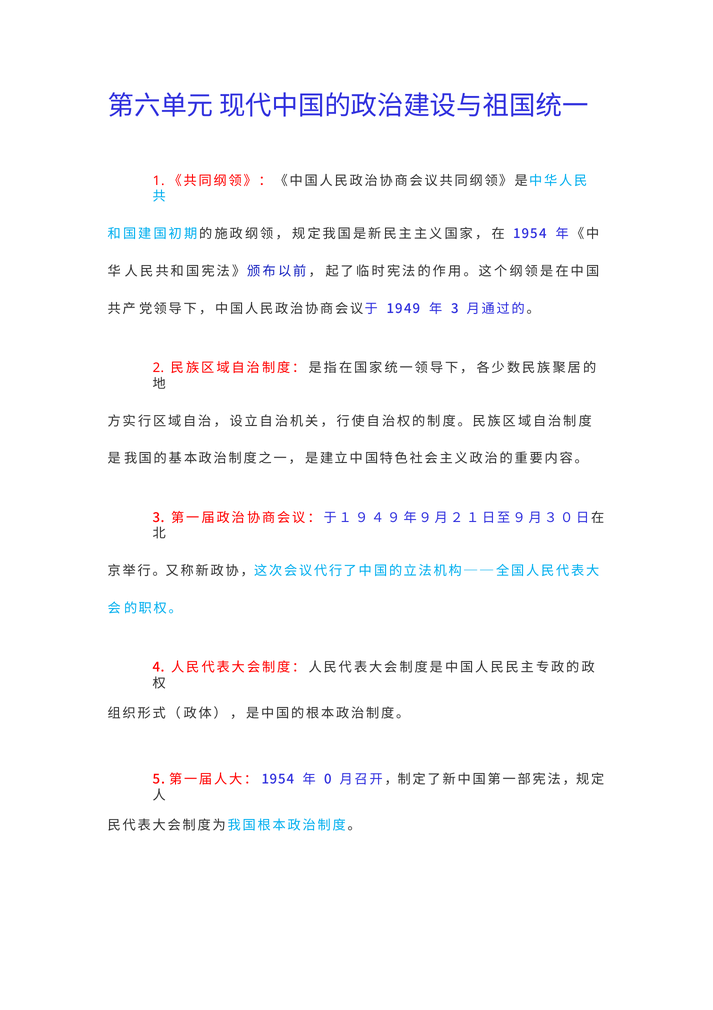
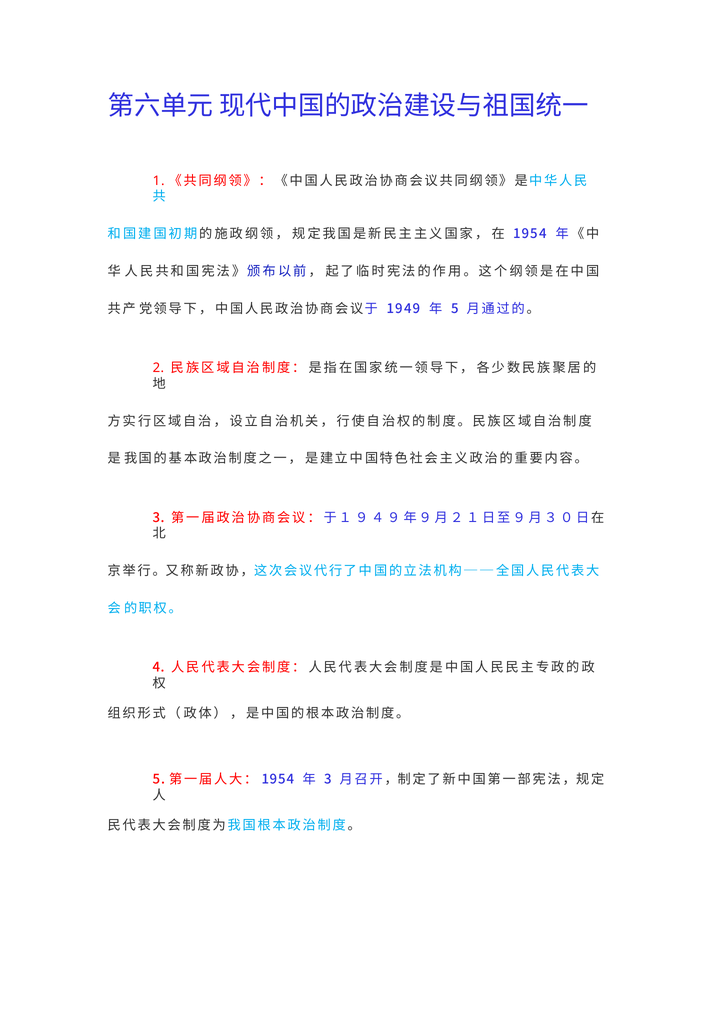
3: 3 -> 5 (455, 308)
0: 0 -> 3 (328, 779)
